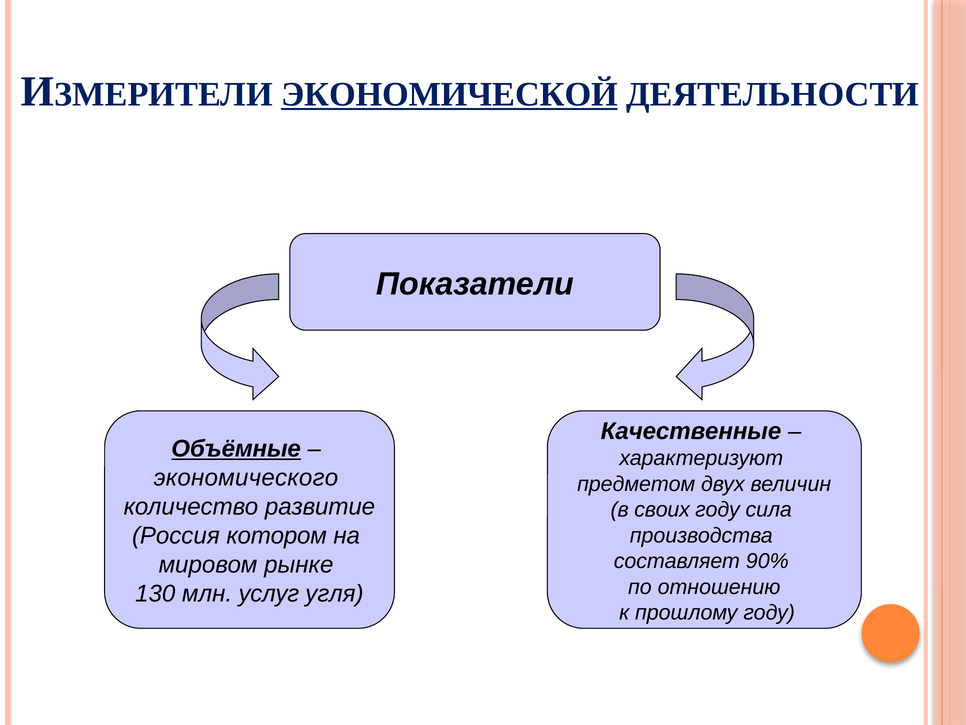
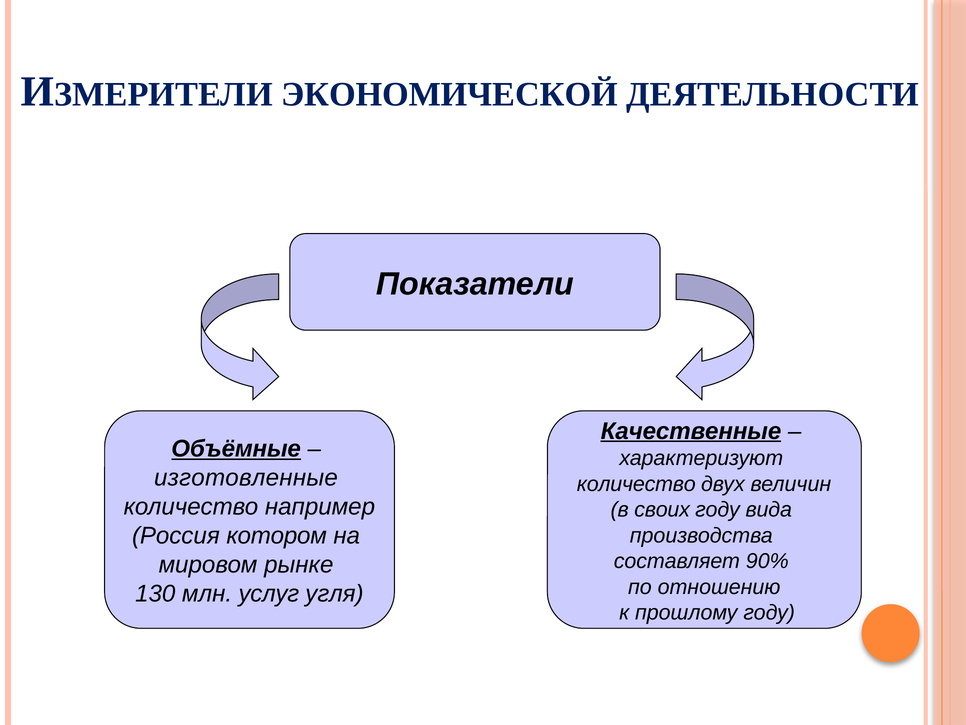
ЭКОНОМИЧЕСКОЙ underline: present -> none (450, 94)
Качественные underline: none -> present (691, 431)
экономического: экономического -> изготовленные (246, 477)
предметом: предметом -> количество (636, 484)
развитие: развитие -> например (320, 506)
сила: сила -> вида (769, 509)
